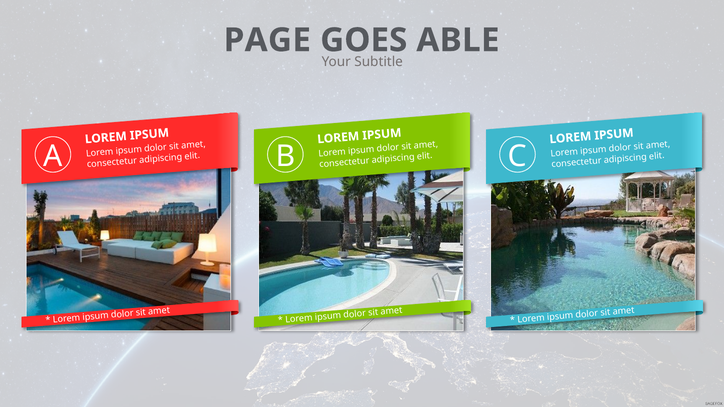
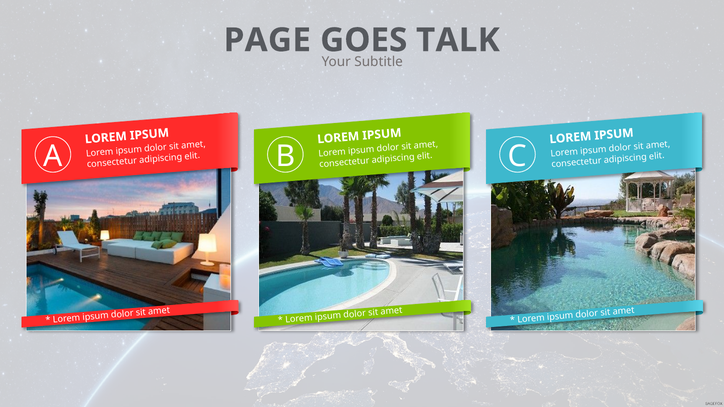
ABLE: ABLE -> TALK (458, 40)
